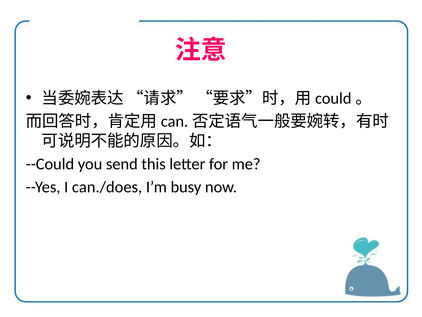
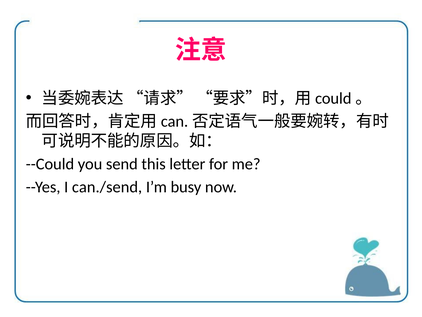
can./does: can./does -> can./send (107, 187)
